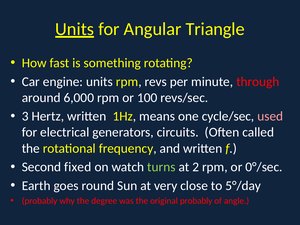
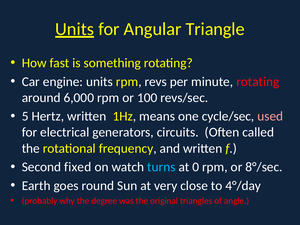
minute through: through -> rotating (258, 82)
3: 3 -> 5 (25, 116)
turns colour: light green -> light blue (161, 167)
2: 2 -> 0 (196, 167)
0°/sec: 0°/sec -> 8°/sec (264, 167)
5°/day: 5°/day -> 4°/day (243, 186)
original probably: probably -> triangles (196, 201)
